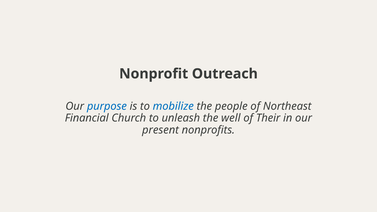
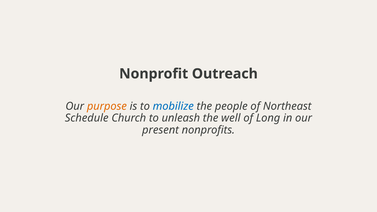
purpose colour: blue -> orange (107, 106)
Financial: Financial -> Schedule (87, 118)
Their: Their -> Long (268, 118)
